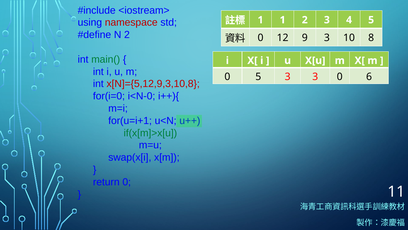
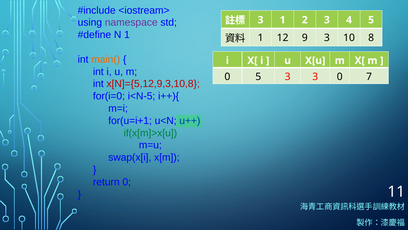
1: 1 -> 3 (261, 20)
namespace colour: red -> purple (131, 23)
N 2: 2 -> 1 (127, 35)
0: 0 -> 1 (261, 38)
main( colour: green -> orange (106, 59)
6: 6 -> 7 (369, 77)
i<N-0: i<N-0 -> i<N-5 (142, 96)
